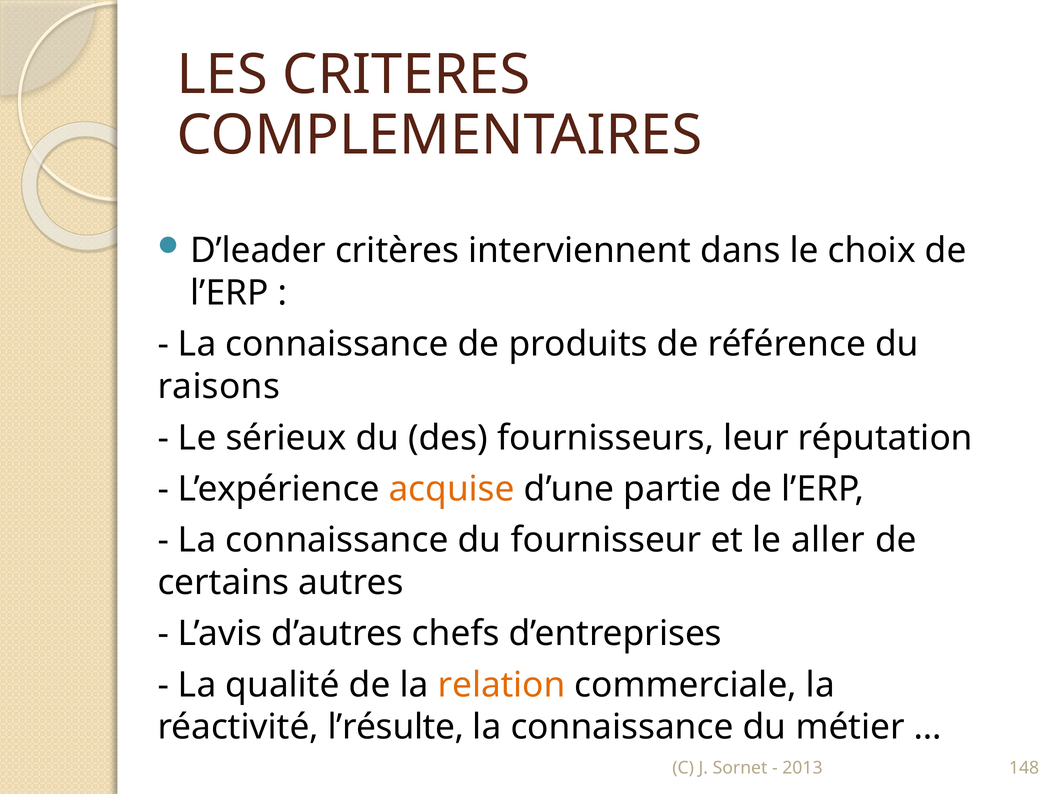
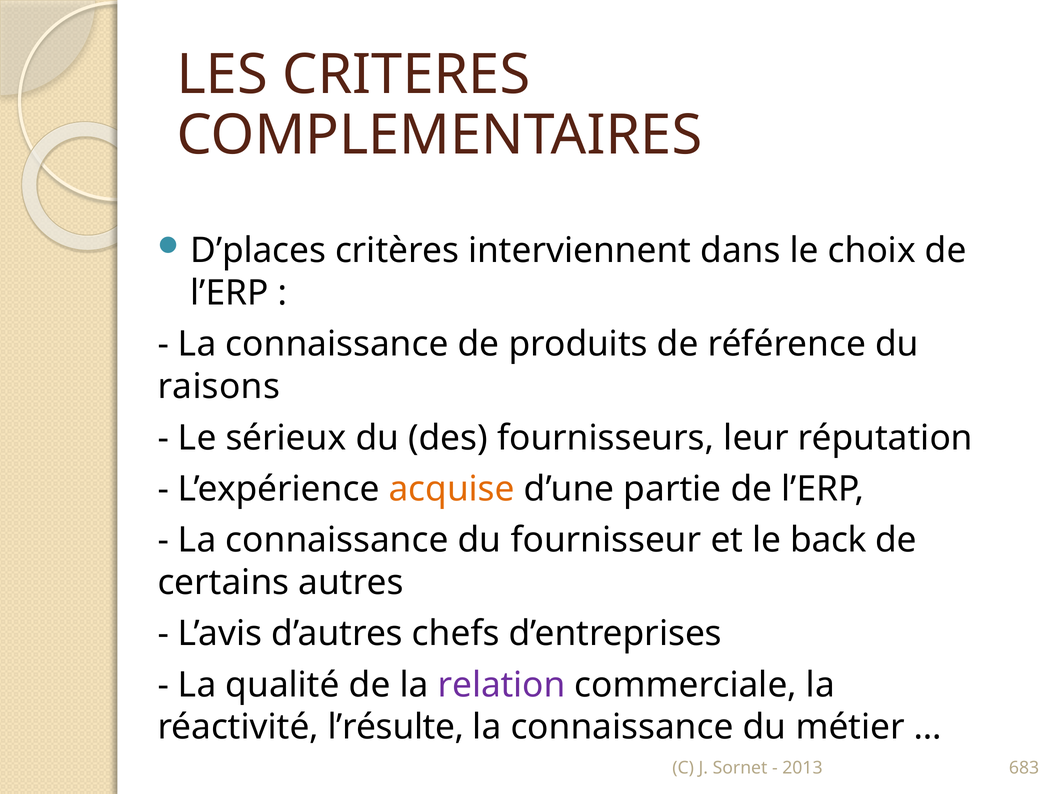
D’leader: D’leader -> D’places (258, 251)
aller: aller -> back (828, 540)
relation colour: orange -> purple (502, 685)
148: 148 -> 683 (1024, 768)
